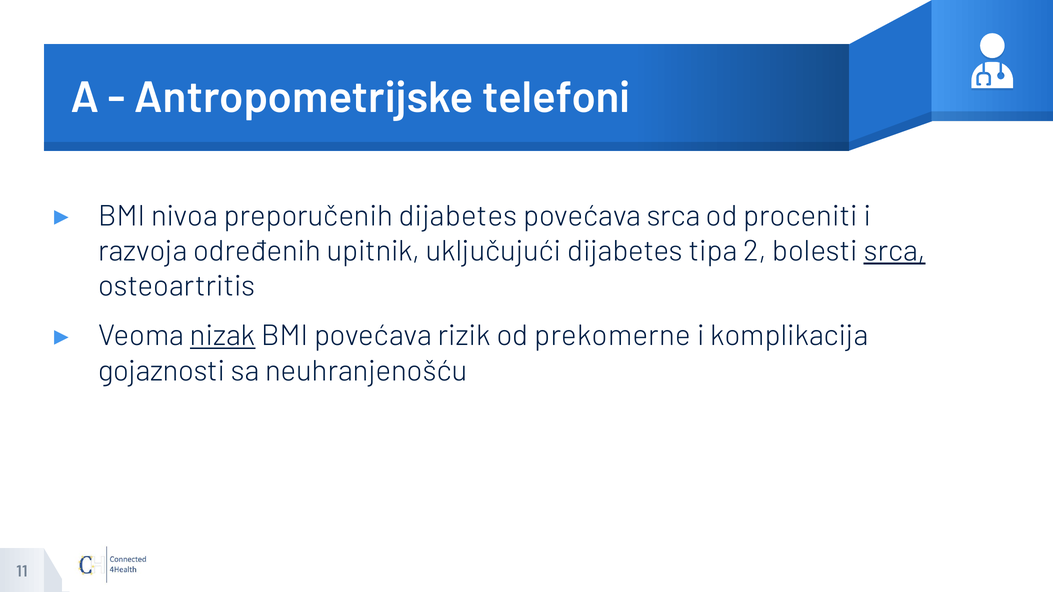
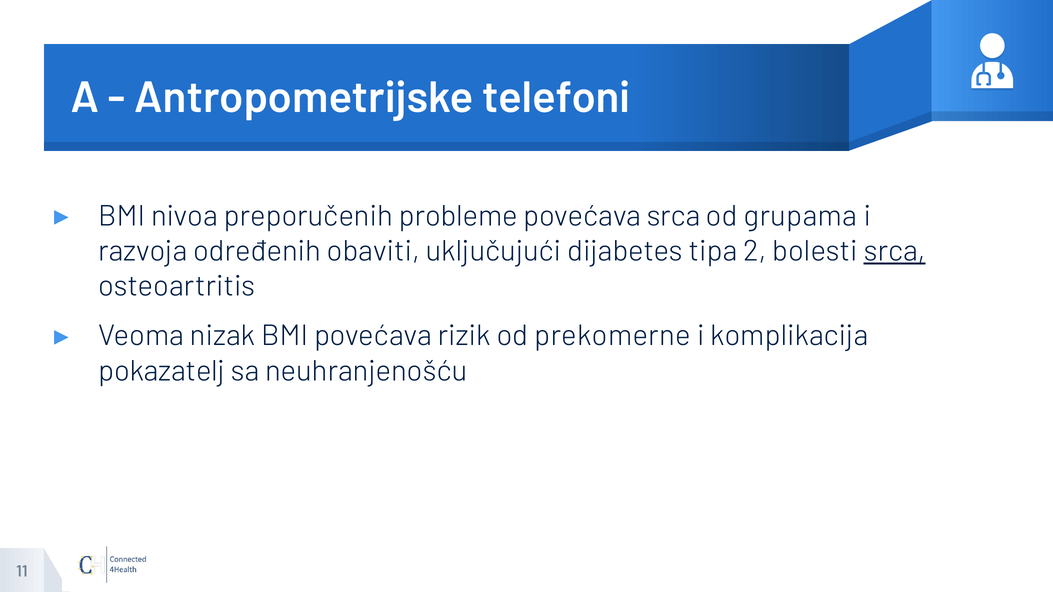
preporučenih dijabetes: dijabetes -> probleme (458, 216)
proceniti: proceniti -> grupama (800, 216)
upitnik: upitnik -> obaviti (373, 251)
nizak underline: present -> none (223, 336)
gojaznosti: gojaznosti -> pokazatelj (162, 371)
